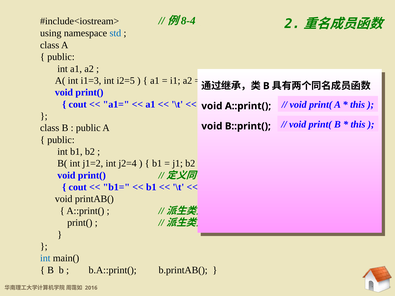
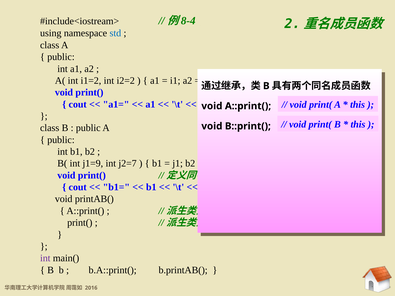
i1=3: i1=3 -> i1=2 (91, 81)
i2=5: i2=5 -> i2=2 (126, 81)
j1=2: j1=2 -> j1=9 (93, 164)
j2=4: j2=4 -> j2=7 (128, 164)
int colour: blue -> purple (45, 258)
